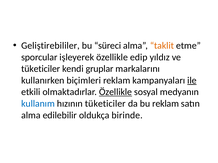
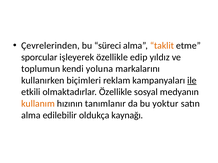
Geliştirebililer: Geliştirebililer -> Çevrelerinden (50, 46)
tüketiciler: tüketiciler -> toplumun (41, 69)
gruplar: gruplar -> yoluna (99, 69)
Özellikle underline: present -> none (115, 92)
kullanım colour: blue -> orange (38, 104)
hızının tüketiciler: tüketiciler -> tanımlanır (105, 104)
bu reklam: reklam -> yoktur (165, 104)
birinde: birinde -> kaynağı (127, 116)
